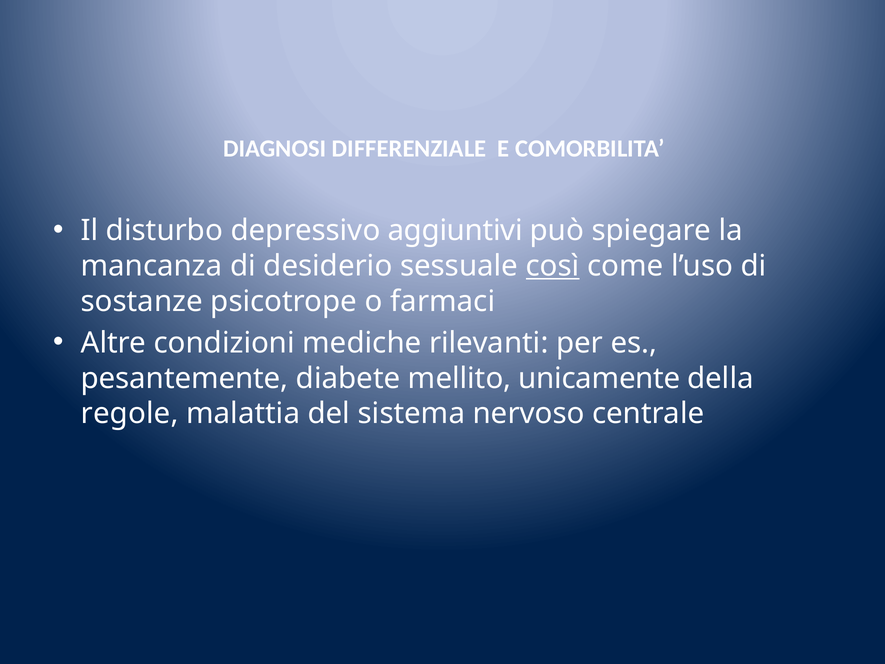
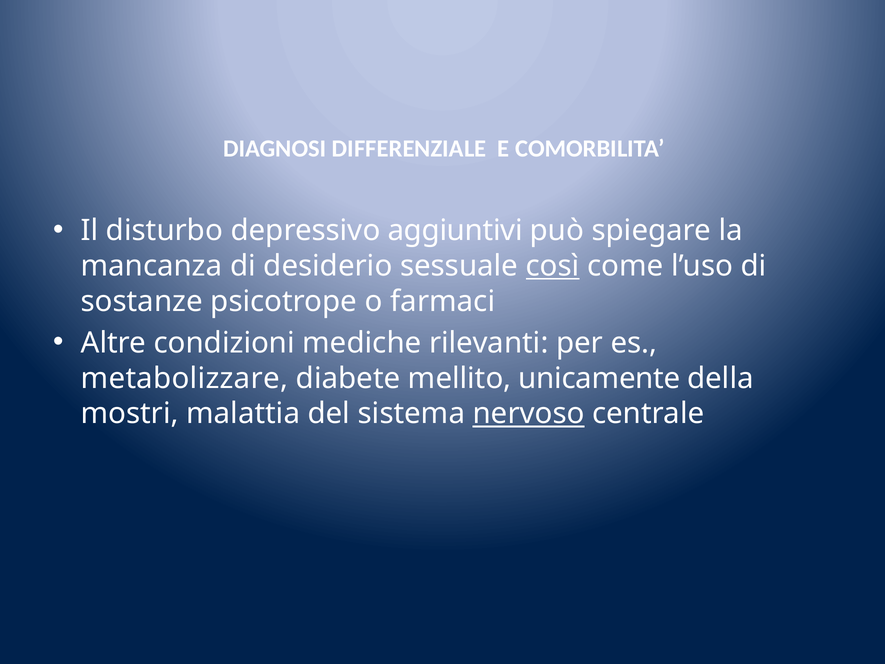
pesantemente: pesantemente -> metabolizzare (184, 378)
regole: regole -> mostri (130, 414)
nervoso underline: none -> present (529, 414)
